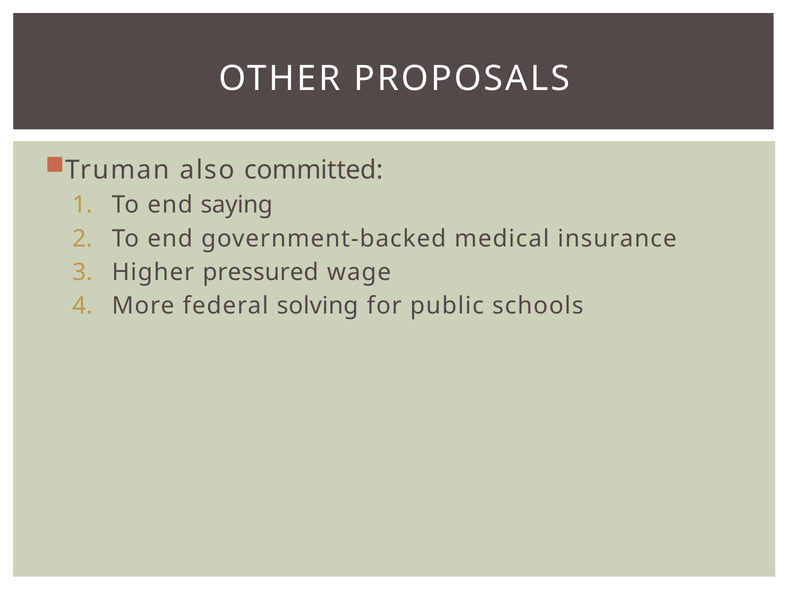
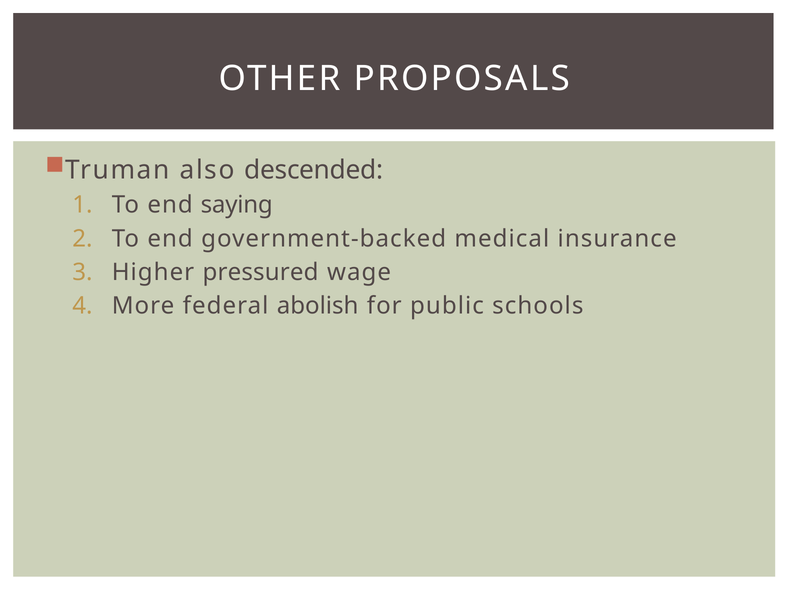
committed: committed -> descended (314, 170)
solving: solving -> abolish (318, 306)
